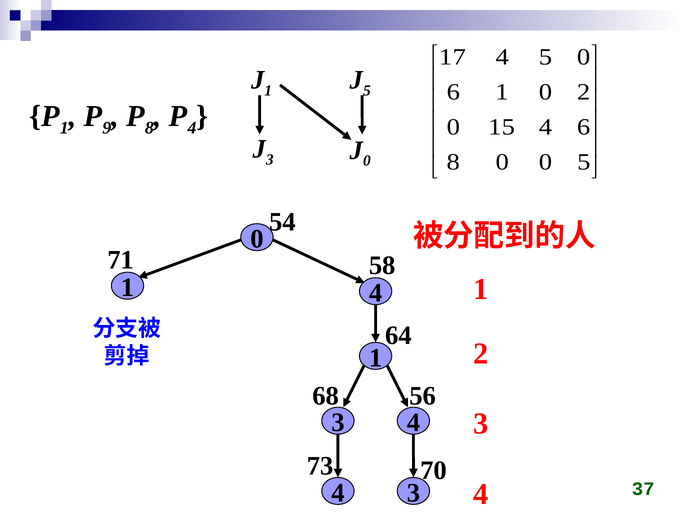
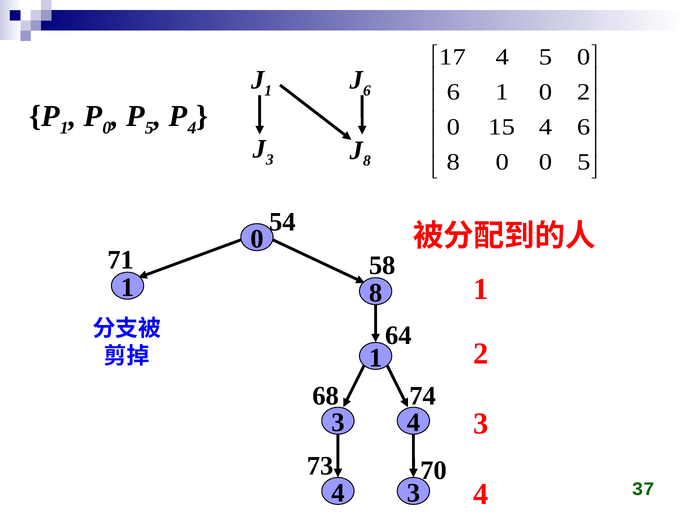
5: 5 -> 6 (367, 90)
9: 9 -> 0 (107, 128)
8: 8 -> 5 (149, 128)
0: 0 -> 8 (367, 161)
1 4: 4 -> 8 (376, 293)
56: 56 -> 74 (423, 396)
